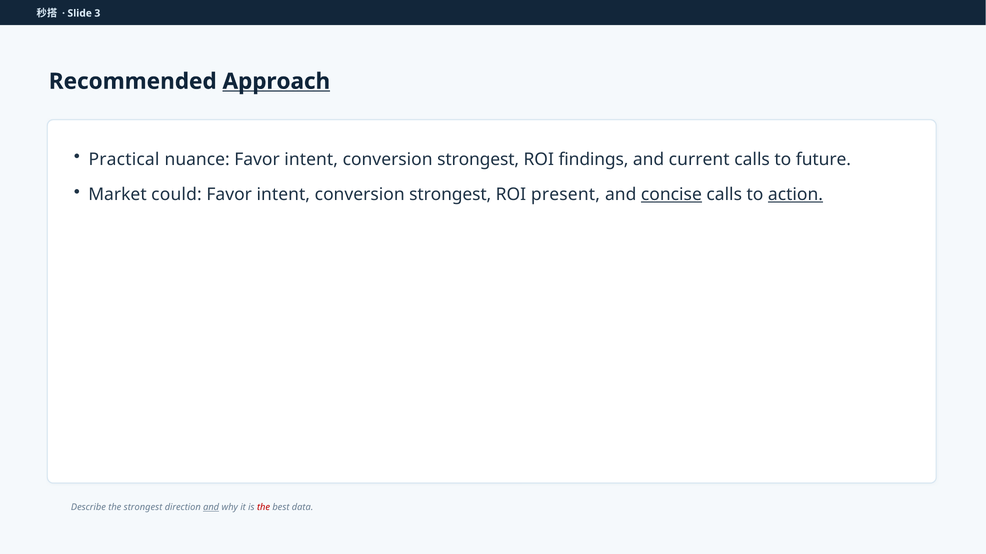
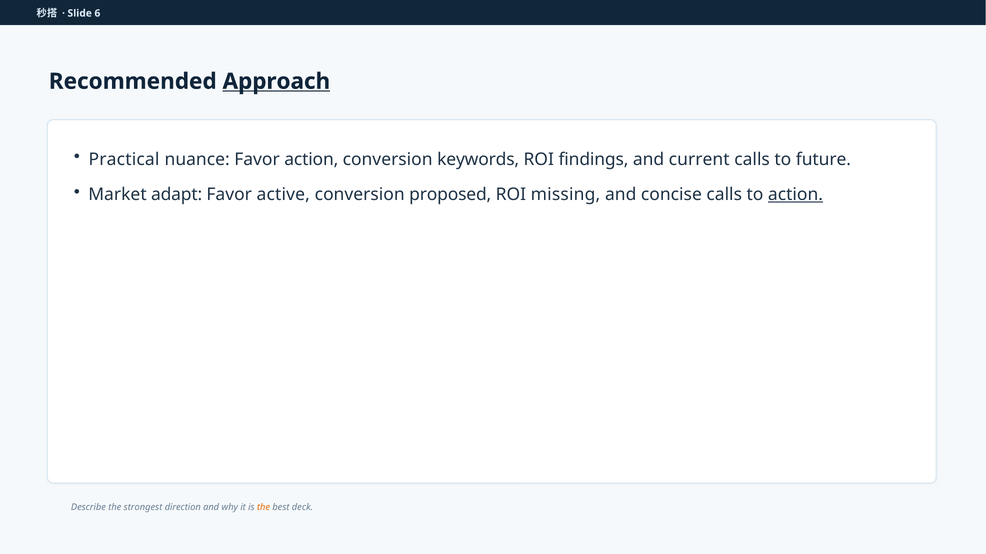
3: 3 -> 6 (97, 13)
nuance Favor intent: intent -> action (311, 160)
strongest: strongest -> keywords (478, 160)
could: could -> adapt (177, 195)
intent: intent -> active (283, 195)
strongest: strongest -> proposed (450, 195)
present: present -> missing (565, 195)
concise underline: present -> none (671, 195)
and underline: present -> none (211, 508)
the colour: red -> orange (264, 508)
data: data -> deck (303, 508)
